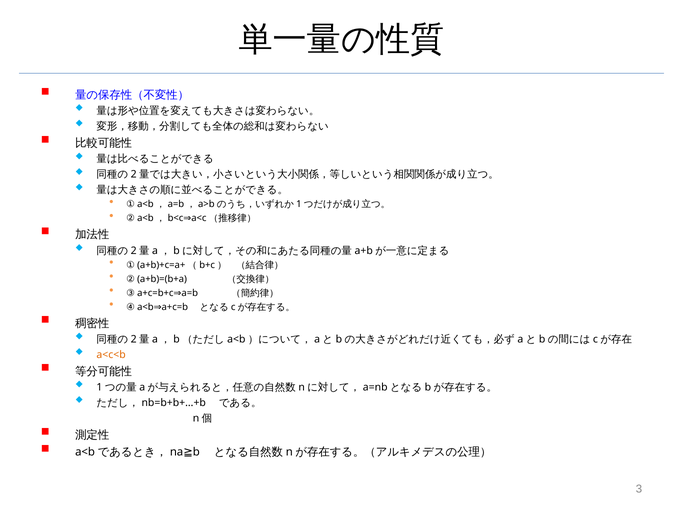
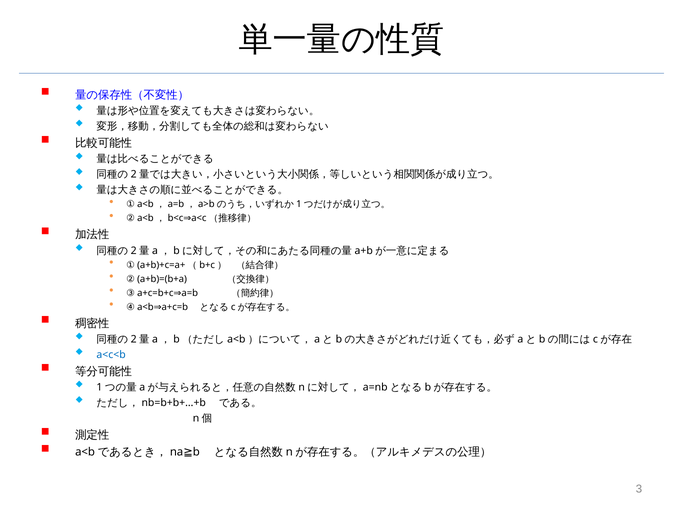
a<c<b colour: orange -> blue (111, 355)
